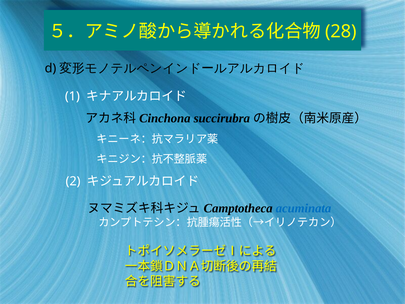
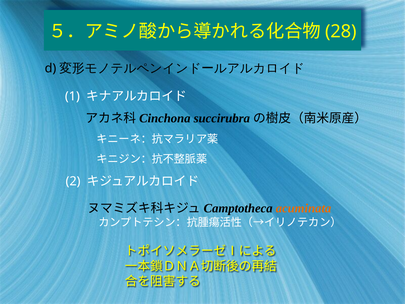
acuminata colour: blue -> orange (304, 208)
